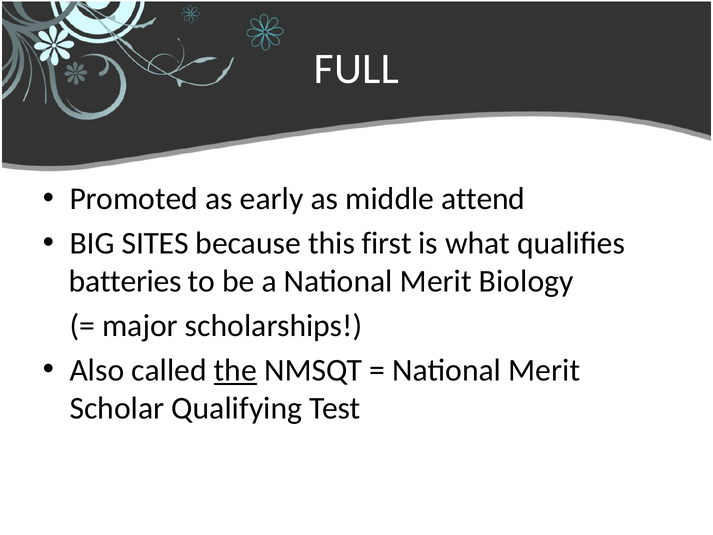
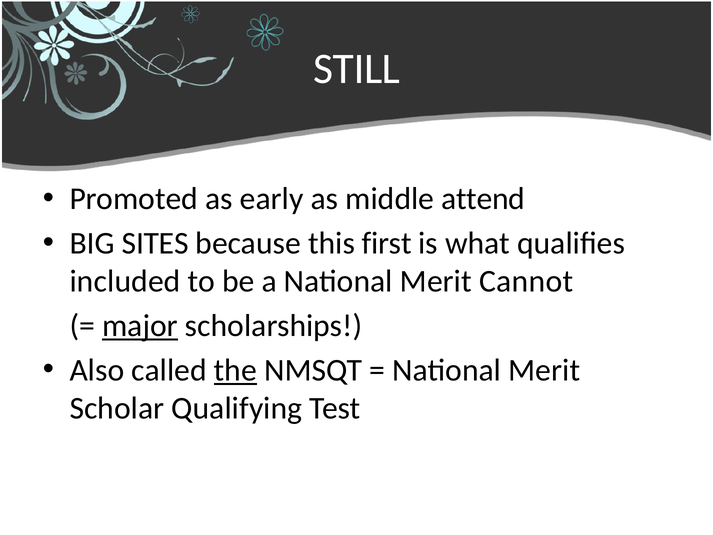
FULL: FULL -> STILL (357, 69)
batteries: batteries -> included (125, 281)
Biology: Biology -> Cannot (526, 281)
major underline: none -> present (140, 326)
